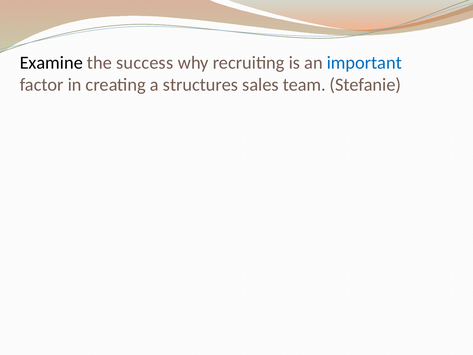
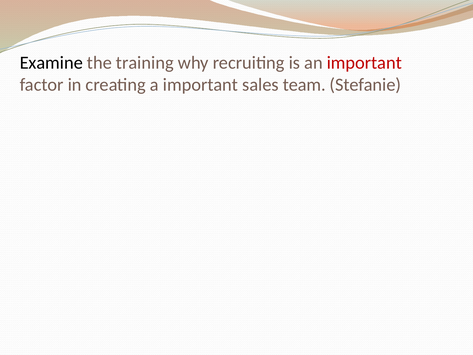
success: success -> training (145, 63)
important colour: blue -> red (364, 63)
a structures: structures -> important (201, 85)
